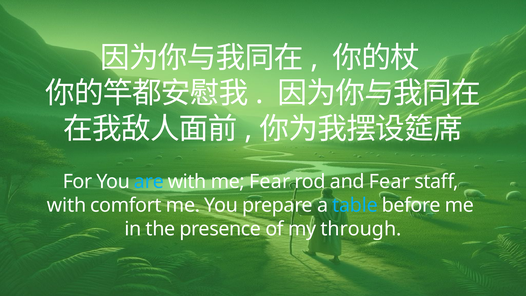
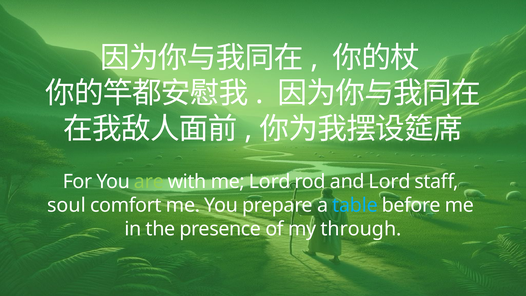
are colour: light blue -> light green (149, 182)
me Fear: Fear -> Lord (270, 182)
and Fear: Fear -> Lord (390, 182)
with: with -> soul (66, 205)
